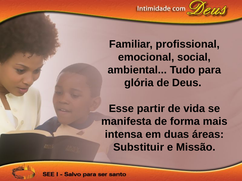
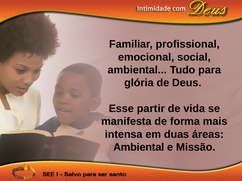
Substituir: Substituir -> Ambiental (139, 148)
